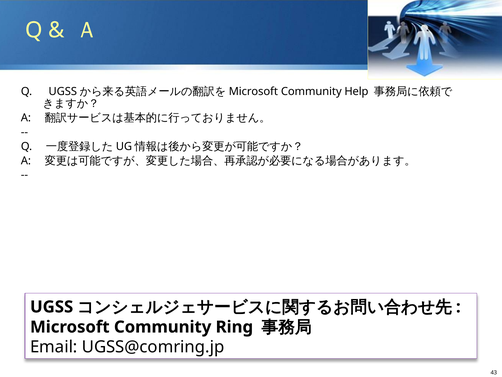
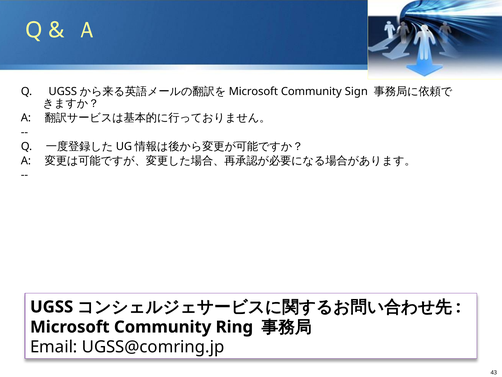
Help: Help -> Sign (356, 91)
